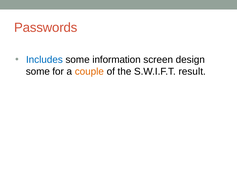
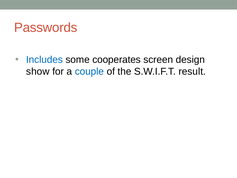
information: information -> cooperates (117, 60)
some: some -> show (38, 71)
couple colour: orange -> blue (89, 71)
